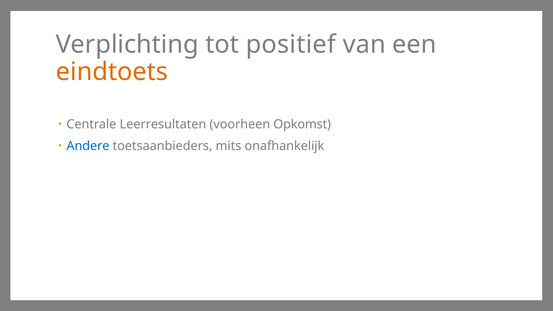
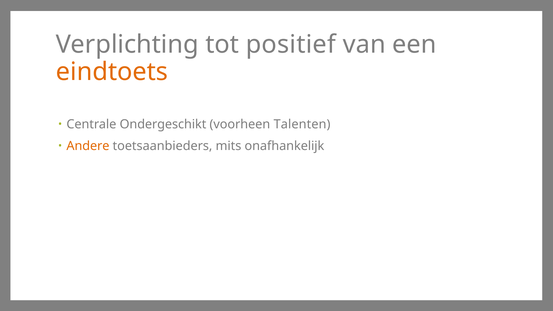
Leerresultaten: Leerresultaten -> Ondergeschikt (163, 124)
Opkomst: Opkomst -> Talenten (302, 124)
Andere colour: blue -> orange (88, 146)
